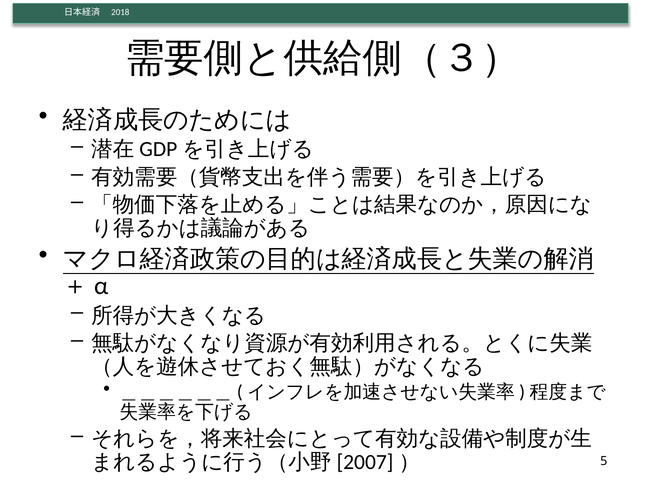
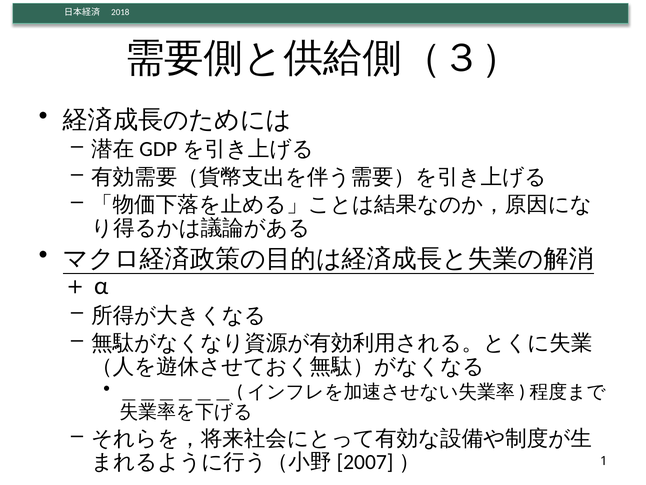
5: 5 -> 1 (604, 461)
